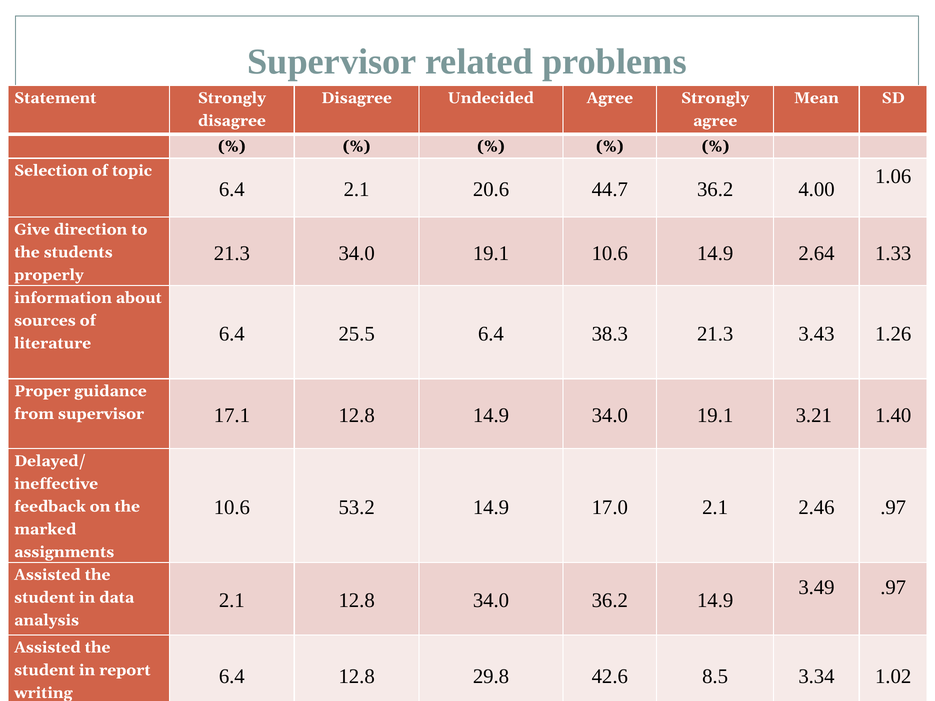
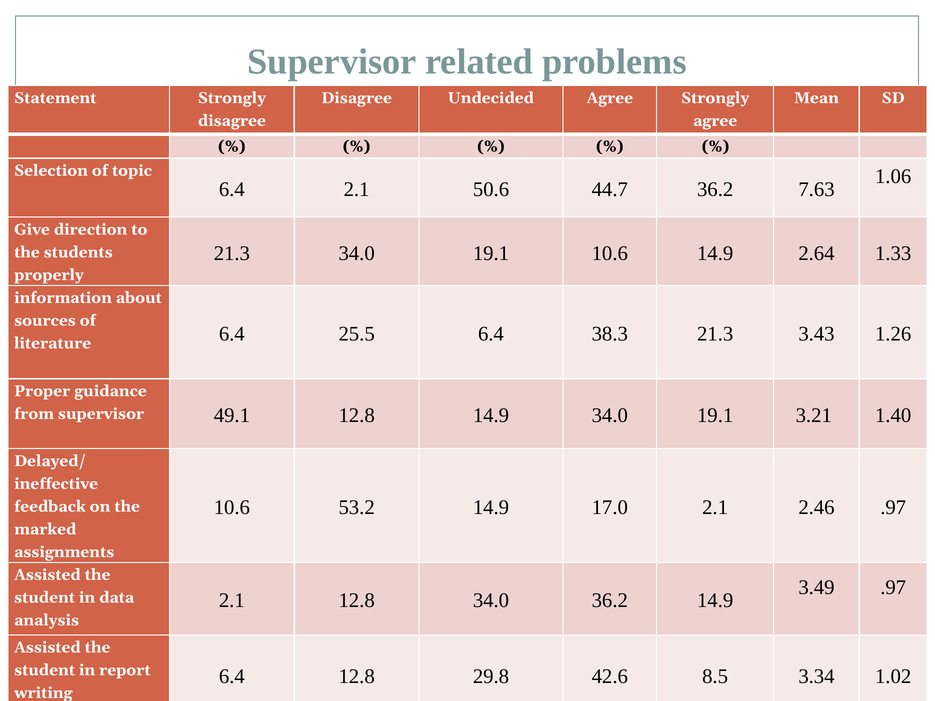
20.6: 20.6 -> 50.6 (491, 190)
4.00: 4.00 -> 7.63 (817, 190)
17.1: 17.1 -> 49.1 (232, 416)
